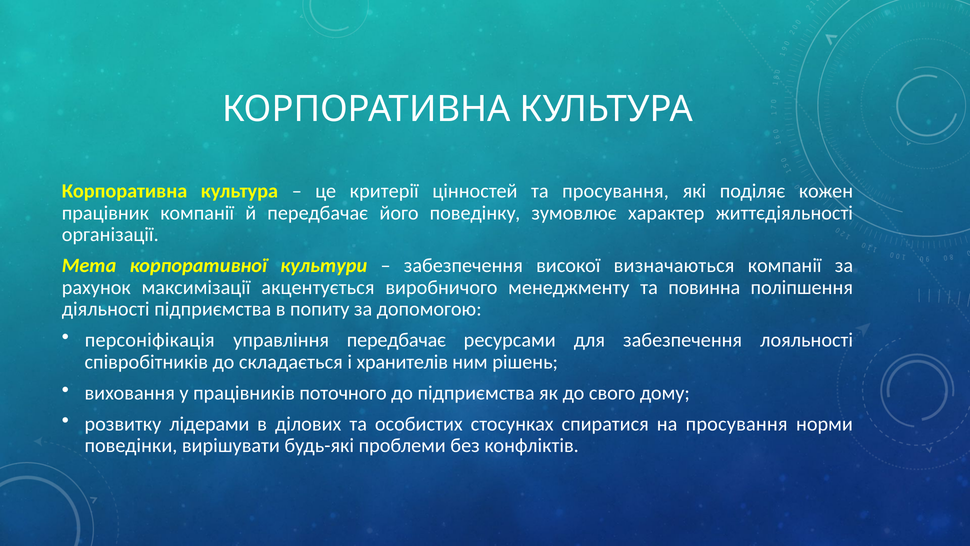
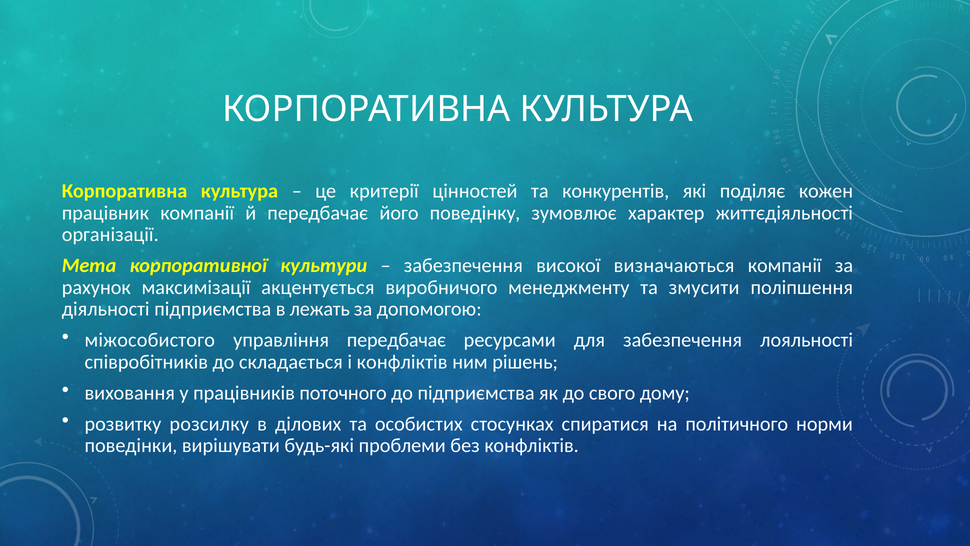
та просування: просування -> конкурентів (616, 191)
повинна: повинна -> змусити (704, 287)
попиту: попиту -> лежать (320, 309)
персоніфікація: персоніфікація -> міжособистого (150, 340)
і хранителів: хранителів -> конфліктів (402, 362)
лідерами: лідерами -> розсилку (209, 424)
на просування: просування -> політичного (737, 424)
